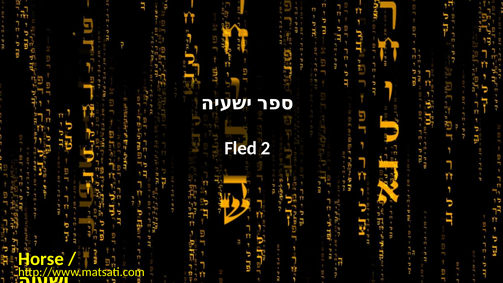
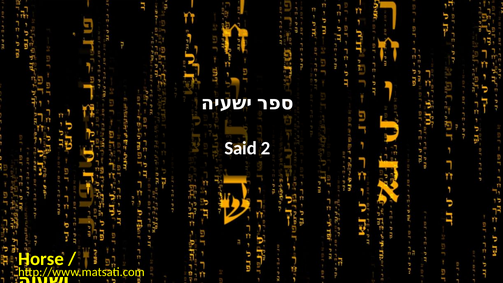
Fled: Fled -> Said (241, 148)
